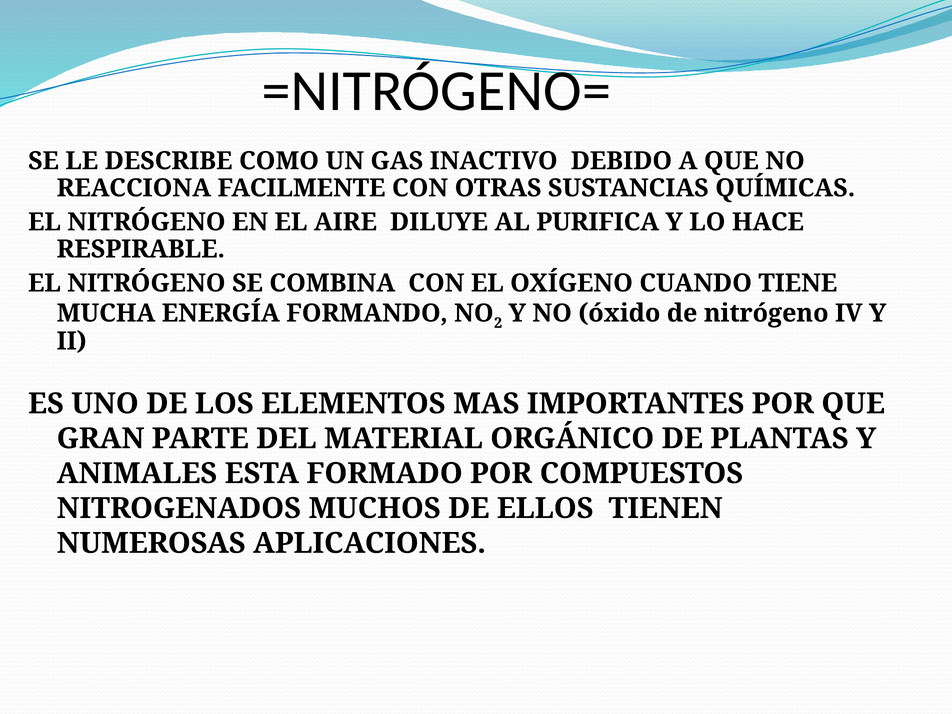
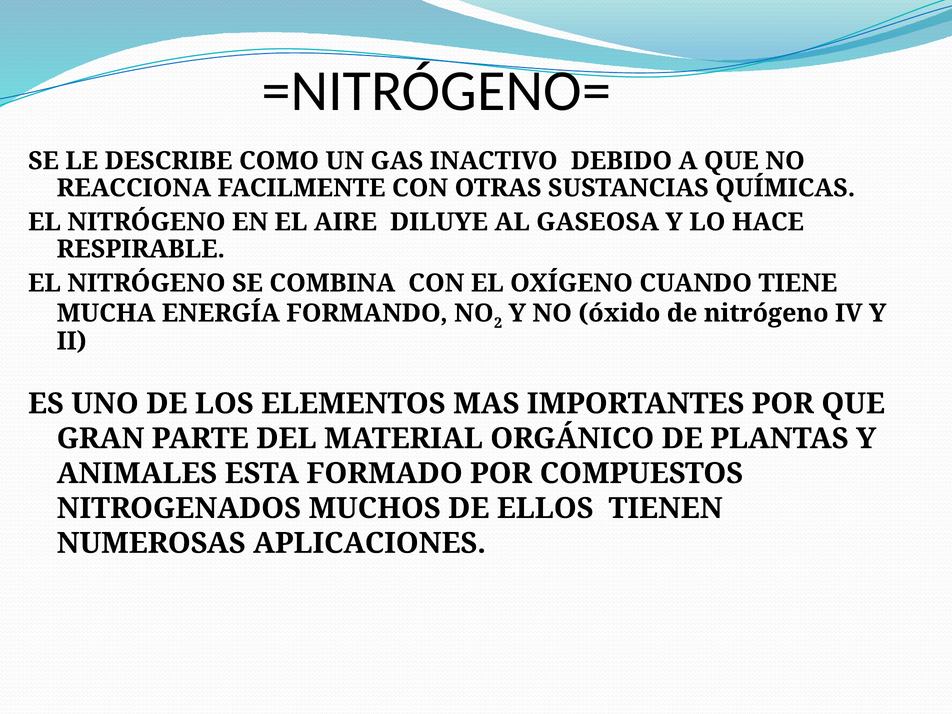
PURIFICA: PURIFICA -> GASEOSA (598, 222)
